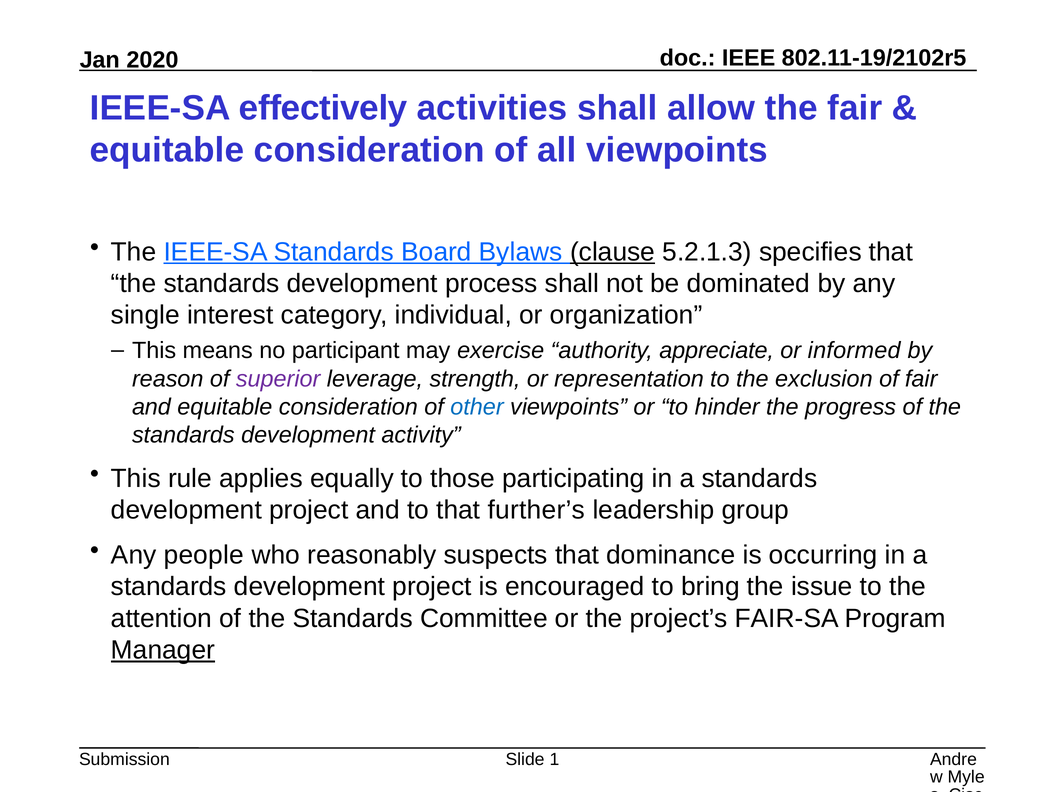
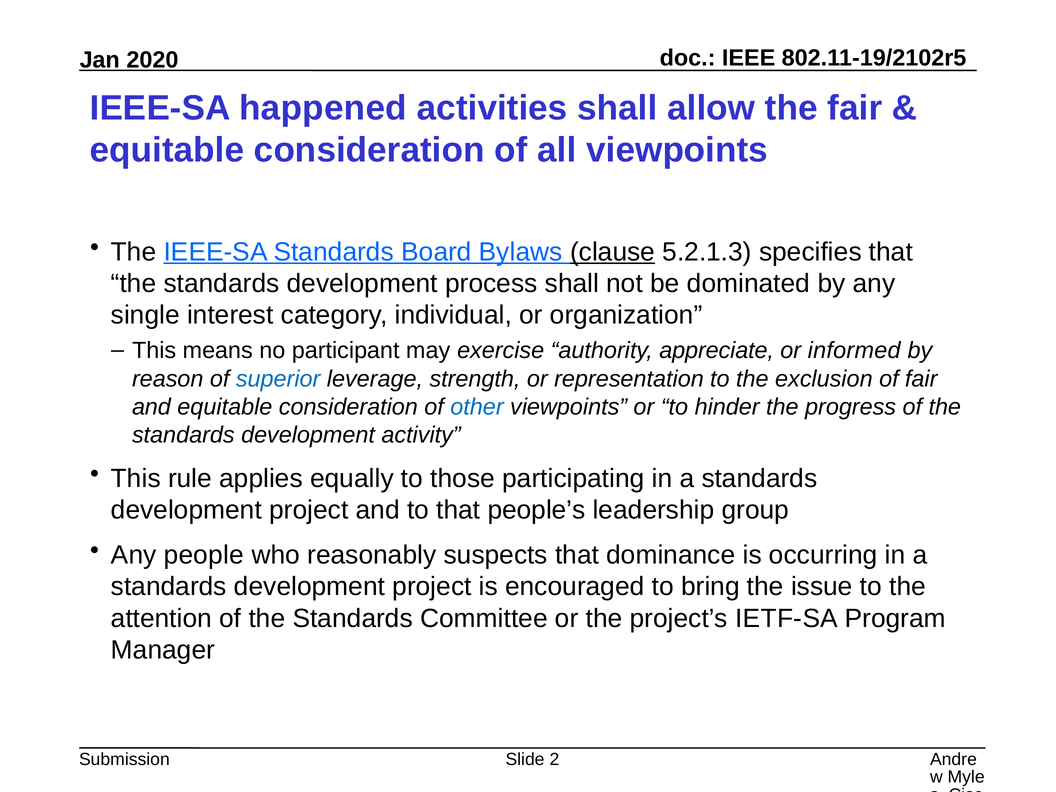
effectively: effectively -> happened (323, 108)
superior colour: purple -> blue (278, 379)
further’s: further’s -> people’s (537, 510)
FAIR-SA: FAIR-SA -> IETF-SA (787, 618)
Manager underline: present -> none (163, 650)
1: 1 -> 2 (554, 760)
